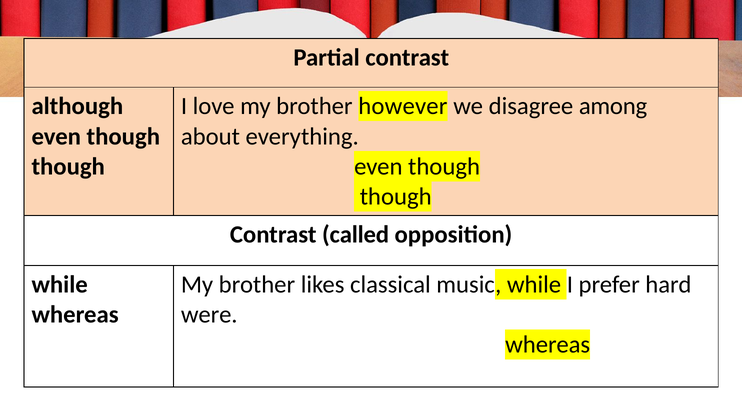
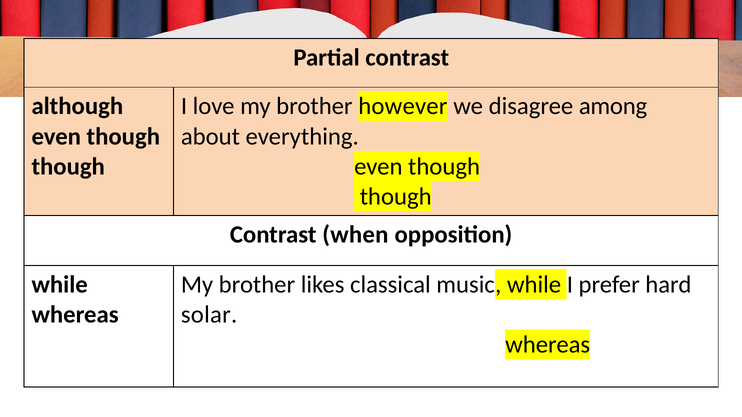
called: called -> when (355, 235)
were: were -> solar (209, 315)
